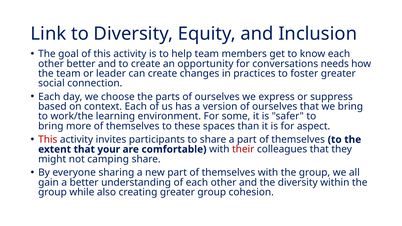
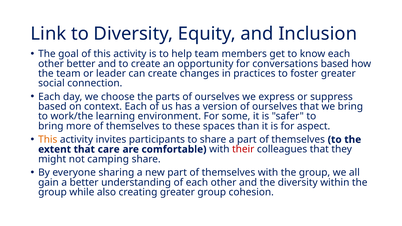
conversations needs: needs -> based (335, 64)
This colour: red -> orange (48, 140)
your: your -> care (109, 149)
